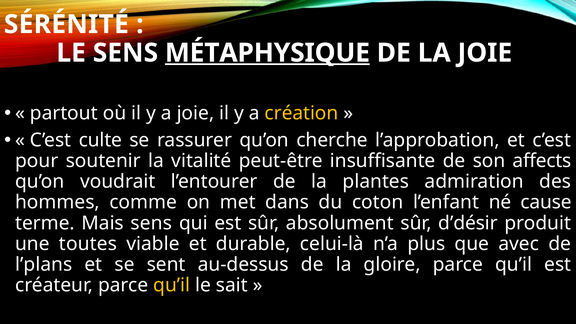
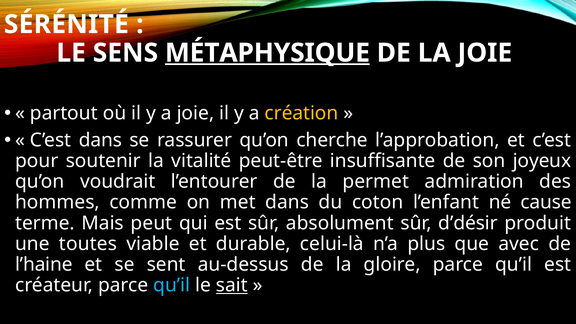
C’est culte: culte -> dans (100, 140)
affects: affects -> joyeux (542, 161)
plantes: plantes -> permet (376, 182)
Mais sens: sens -> peut (151, 223)
l’plans: l’plans -> l’haine (44, 265)
qu’il colour: yellow -> light blue (172, 285)
sait underline: none -> present (232, 285)
